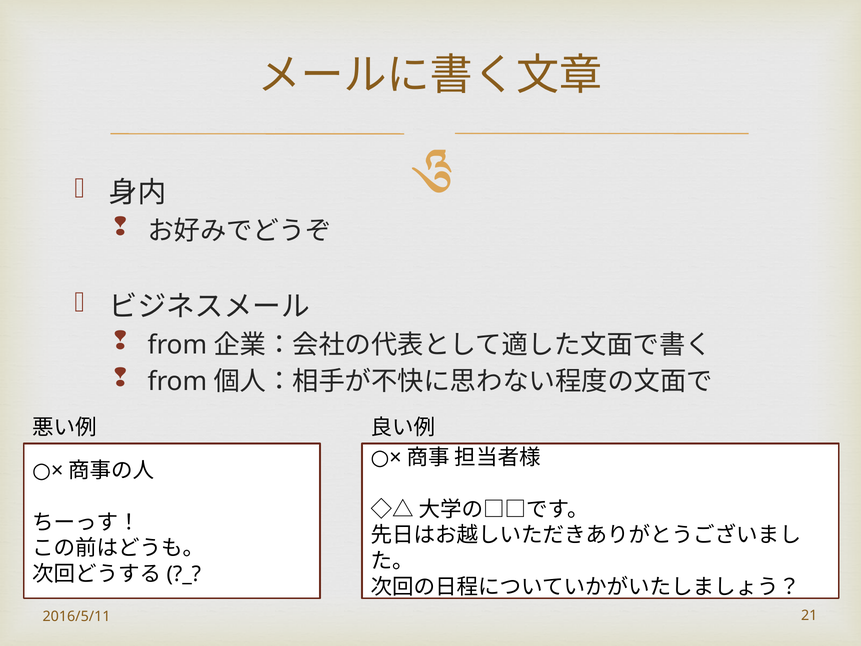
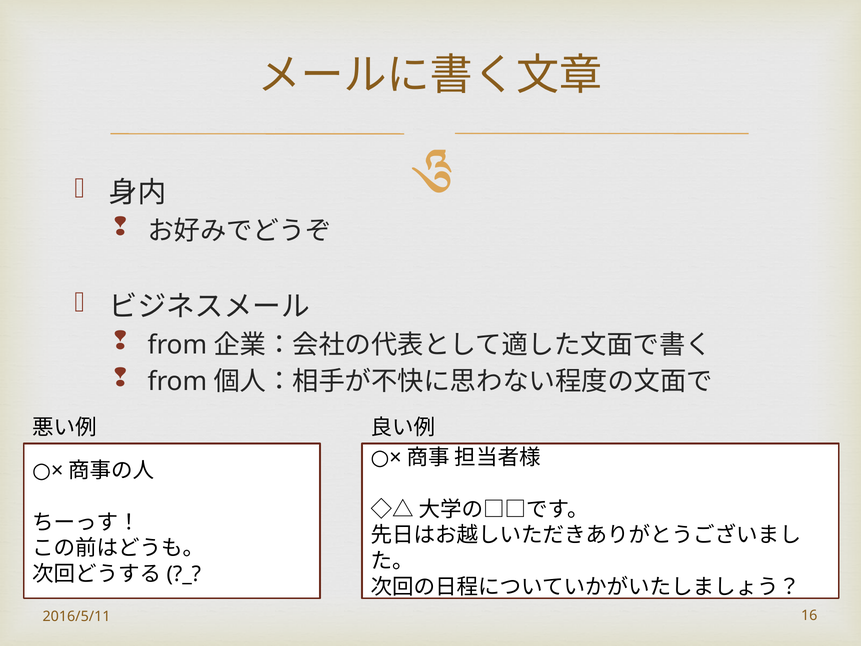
21: 21 -> 16 (809, 615)
